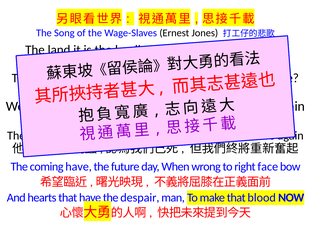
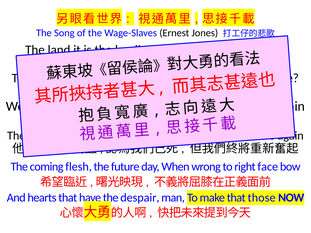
coming have: have -> flesh (79, 167)
blood: blood -> those (262, 198)
